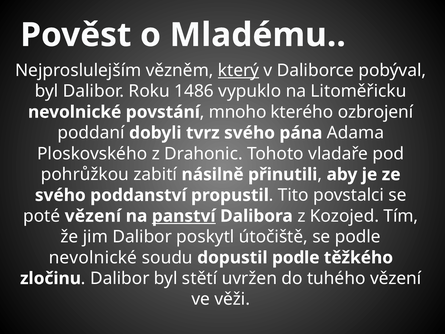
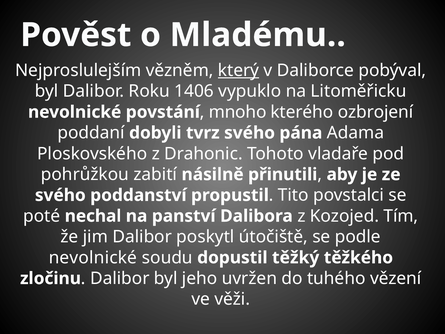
1486: 1486 -> 1406 (194, 91)
poté vězení: vězení -> nechal (93, 216)
panství underline: present -> none (184, 216)
dopustil podle: podle -> těžký (296, 257)
stětí: stětí -> jeho (200, 278)
